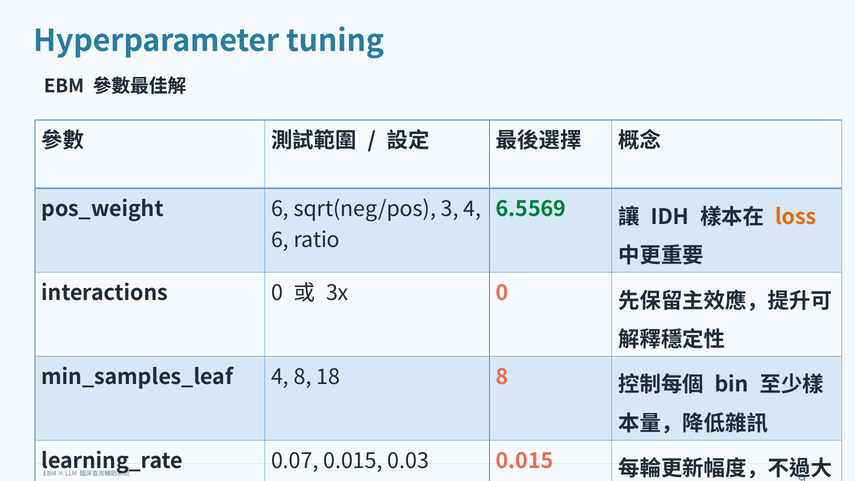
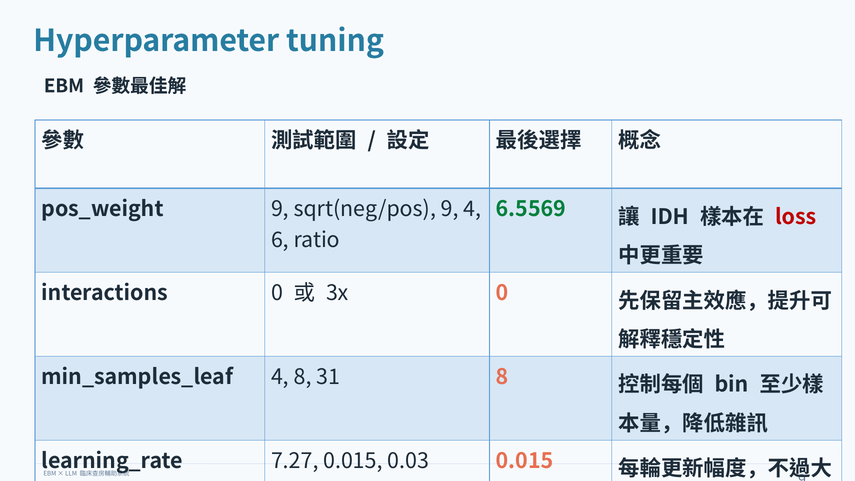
6: 6 -> 9 (280, 209)
sqrt(neg/pos 3: 3 -> 9 (450, 209)
loss colour: orange -> red (796, 217)
18: 18 -> 31 (328, 377)
0.07: 0.07 -> 7.27 (295, 461)
